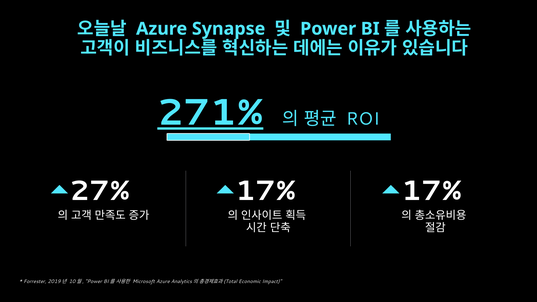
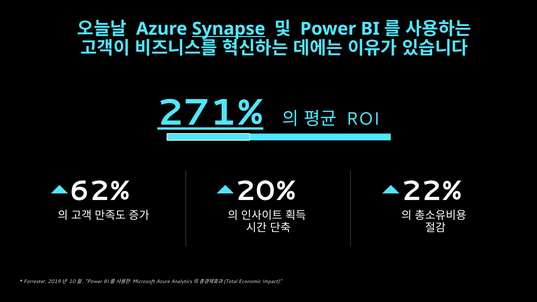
Synapse underline: none -> present (229, 29)
27%: 27% -> 62% (100, 191)
17%: 17% -> 20% (266, 191)
17%: 17% -> 22% (432, 191)
